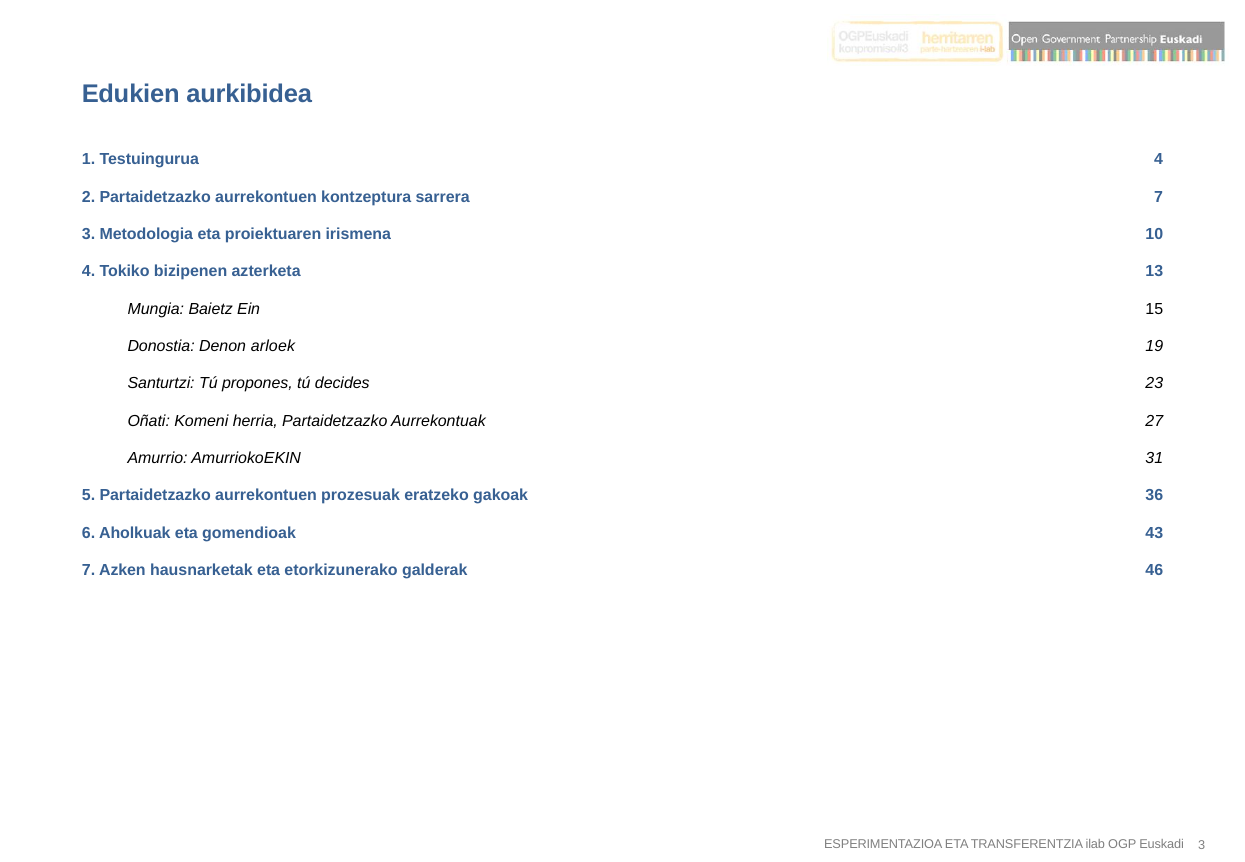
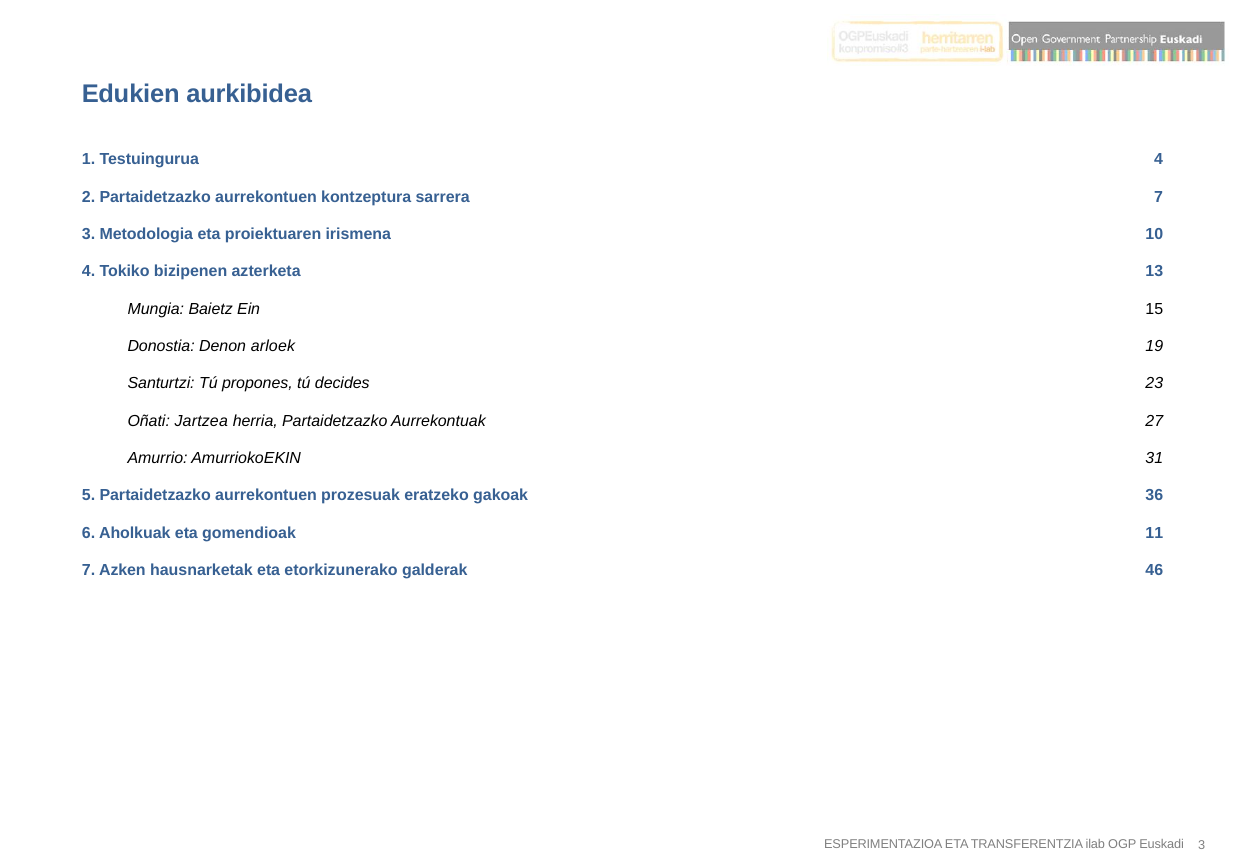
Komeni: Komeni -> Jartzea (201, 421)
43: 43 -> 11 (1154, 533)
